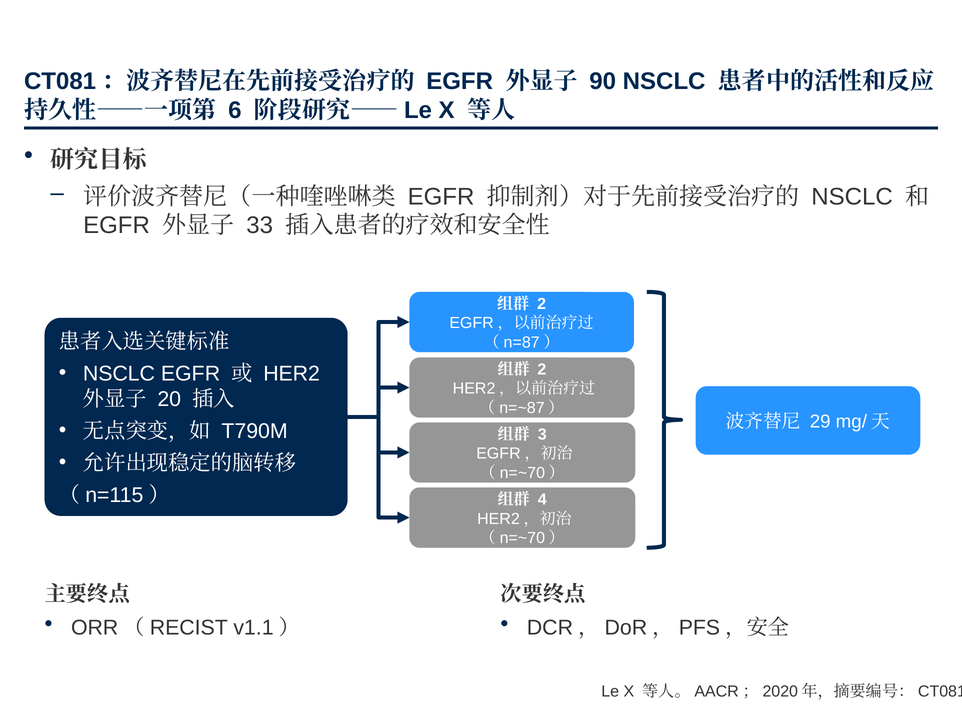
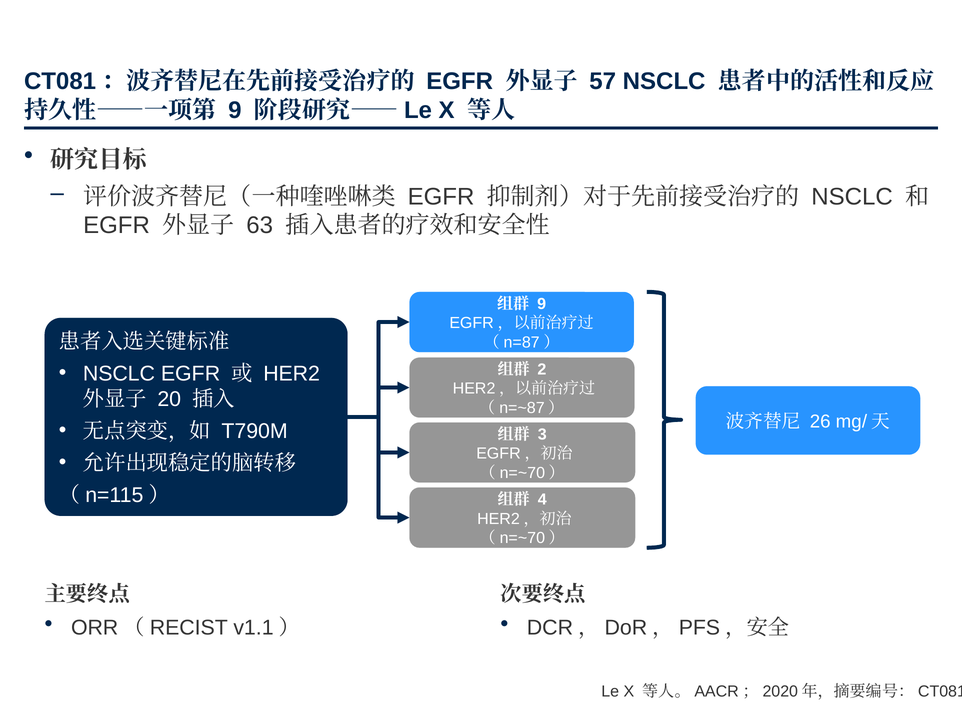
90: 90 -> 57 (603, 81)
6: 6 -> 9 (235, 110)
33: 33 -> 63 (260, 226)
2: 2 -> 9 (542, 304)
29: 29 -> 26 (820, 422)
